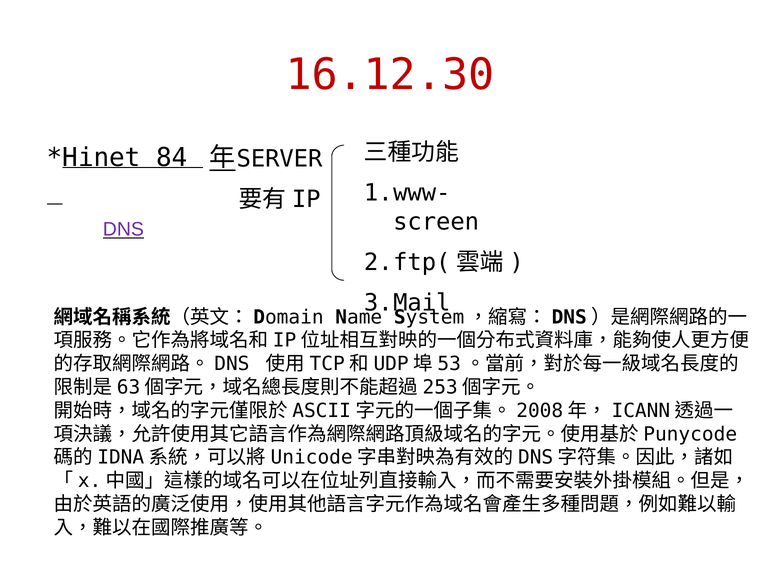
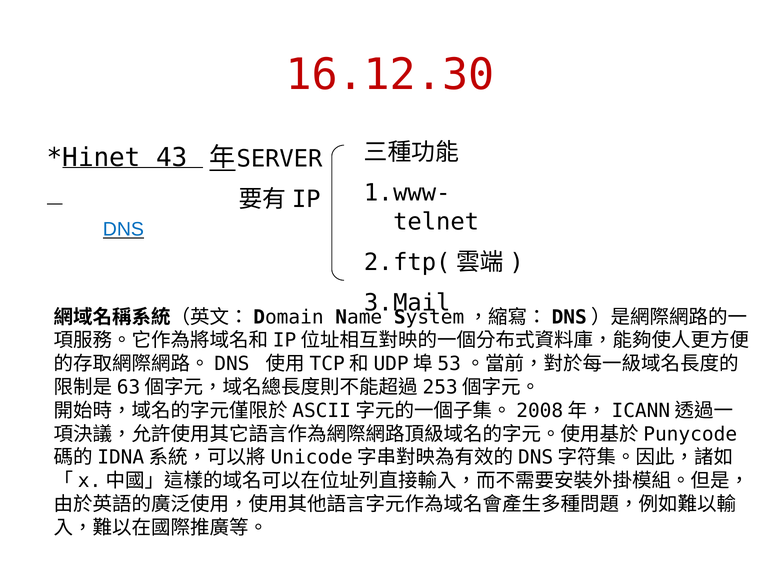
84: 84 -> 43 (172, 158)
screen: screen -> telnet (436, 222)
DNS colour: purple -> blue (123, 229)
